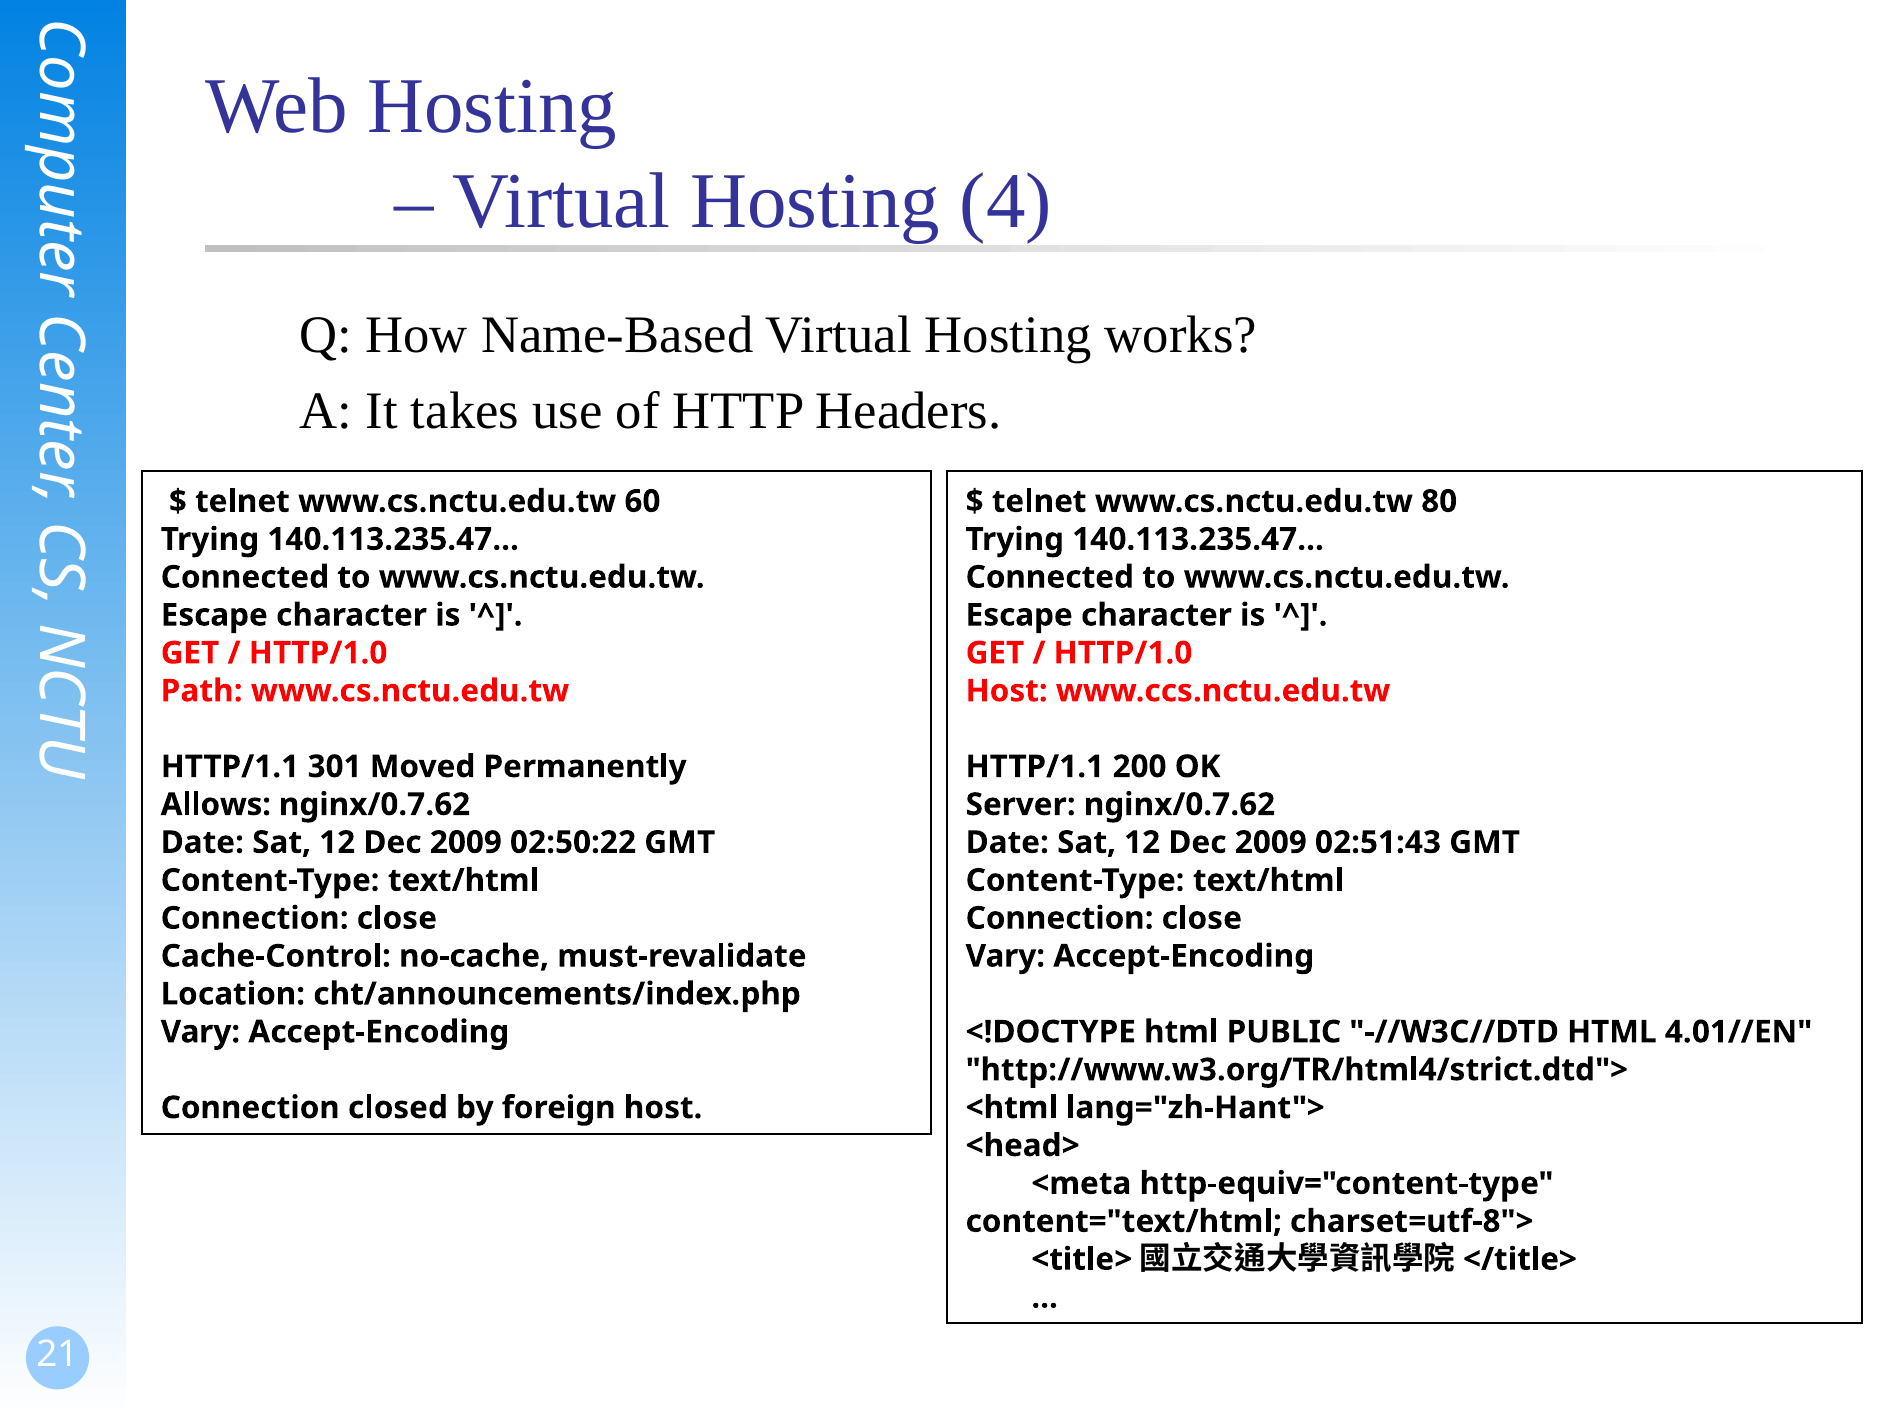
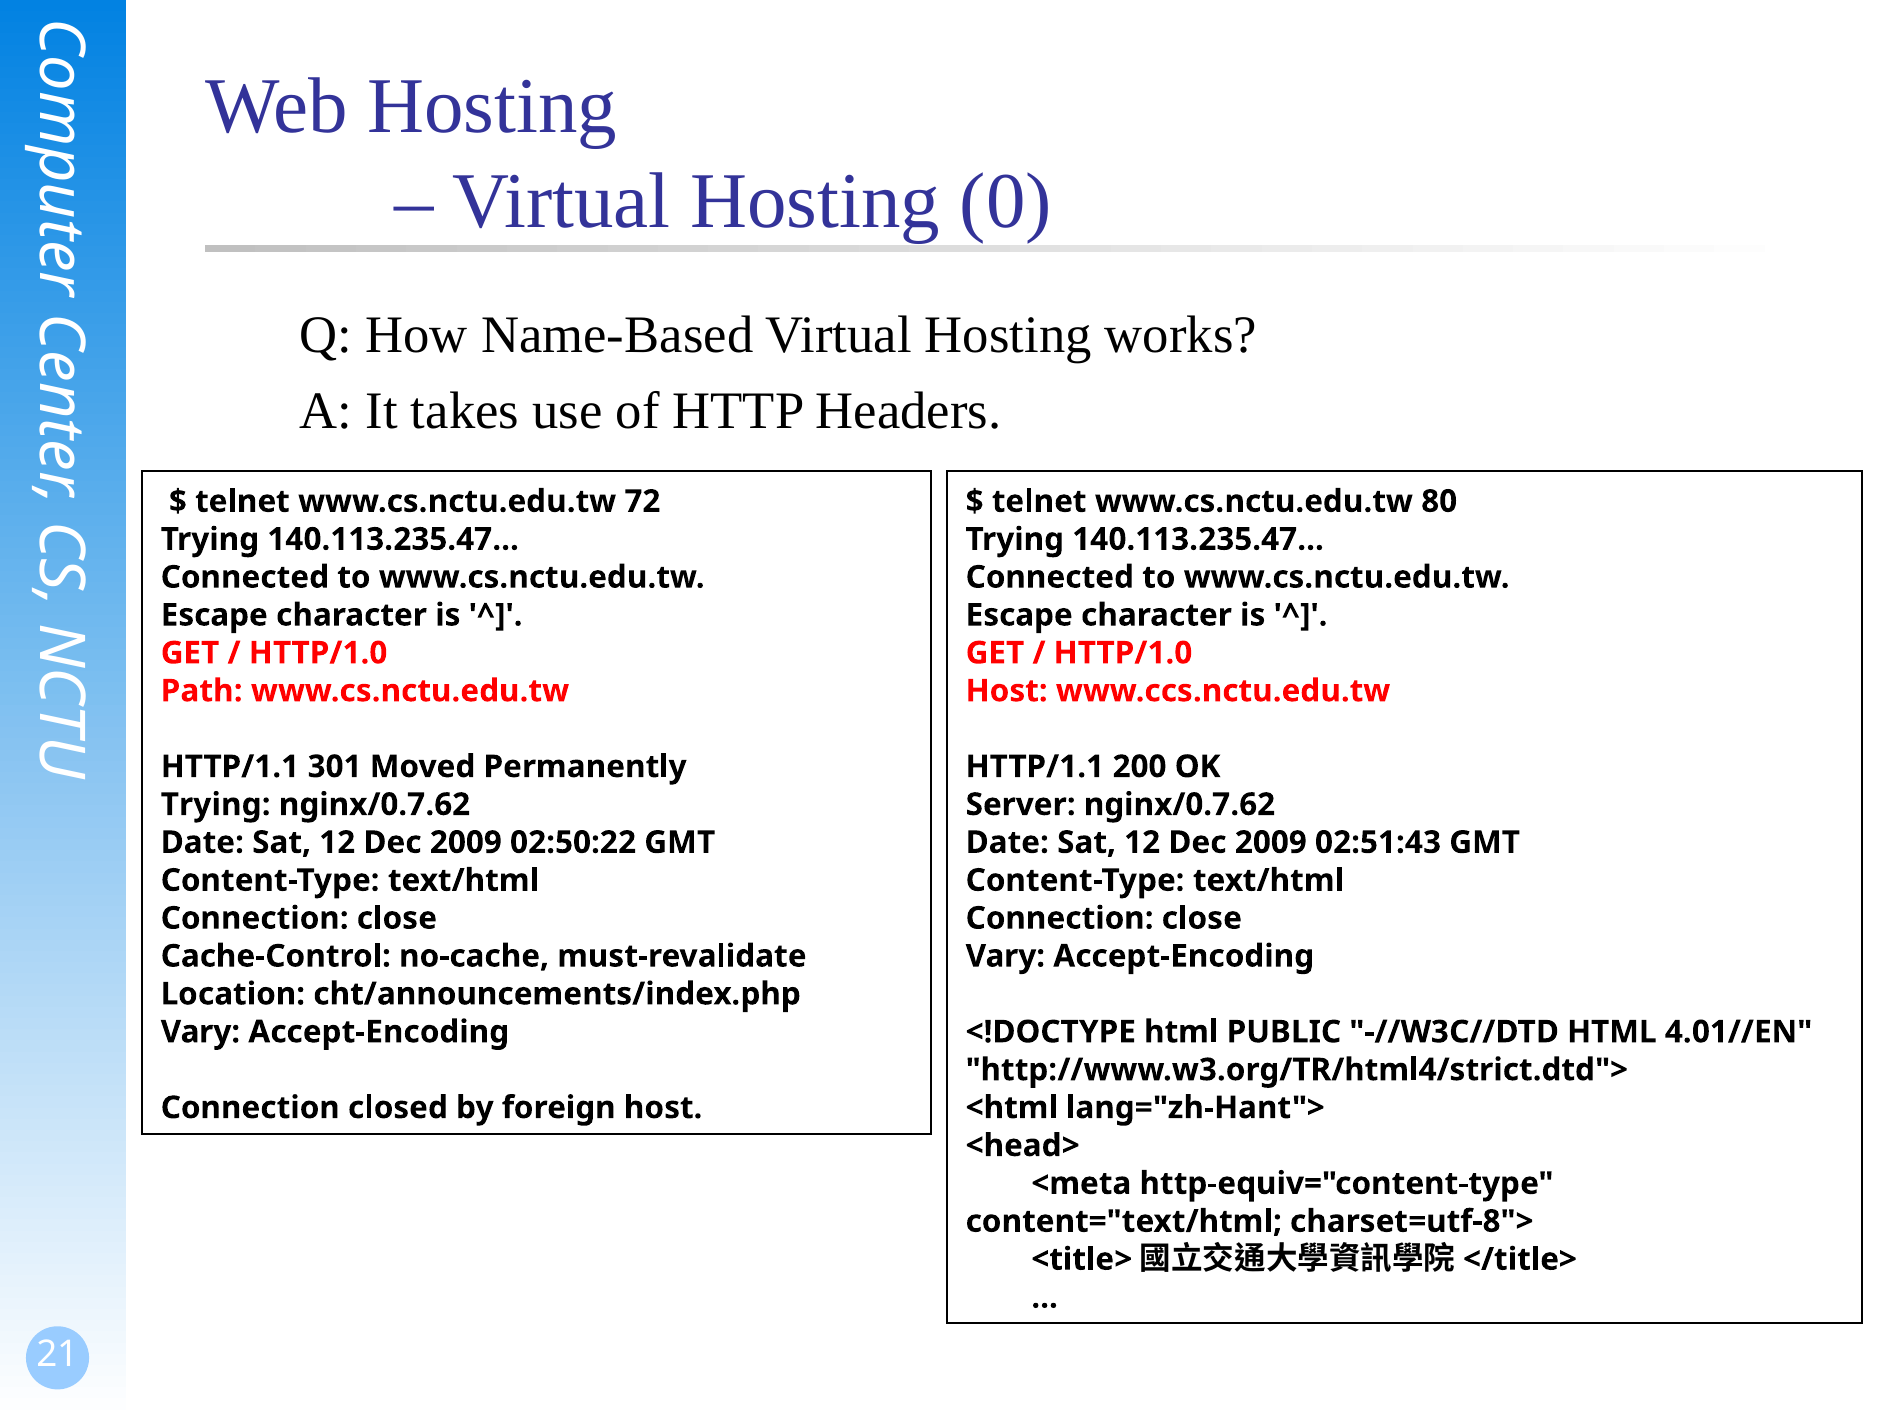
4: 4 -> 0 (1006, 201)
60: 60 -> 72 (642, 501)
Allows: Allows -> Trying (216, 804)
